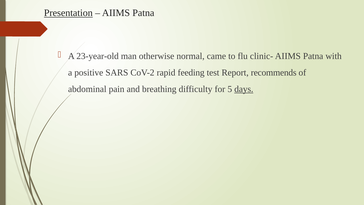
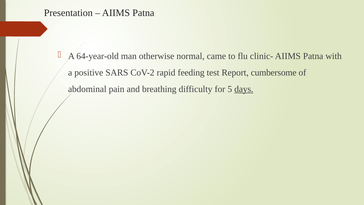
Presentation underline: present -> none (68, 13)
23-year-old: 23-year-old -> 64-year-old (98, 56)
recommends: recommends -> cumbersome (274, 73)
